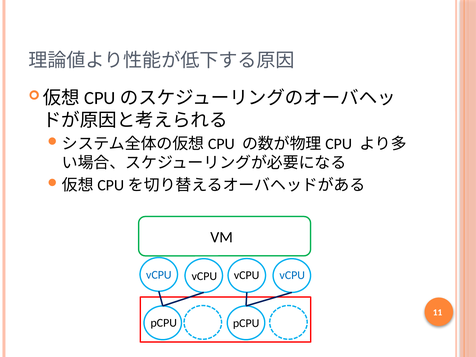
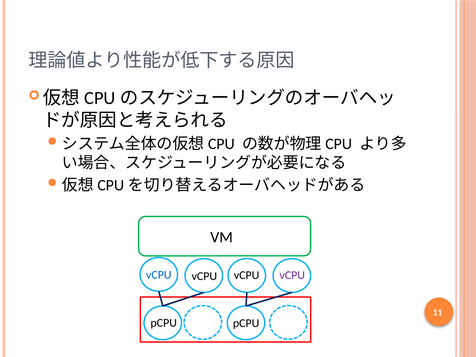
vCPU colour: blue -> purple (292, 275)
